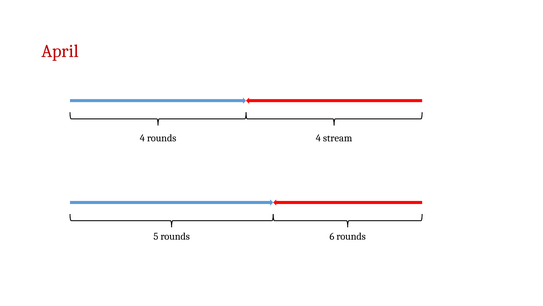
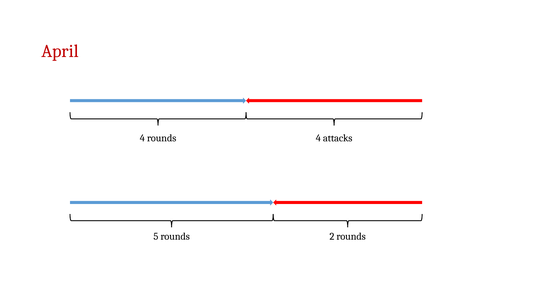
stream: stream -> attacks (338, 138)
6: 6 -> 2 (332, 236)
